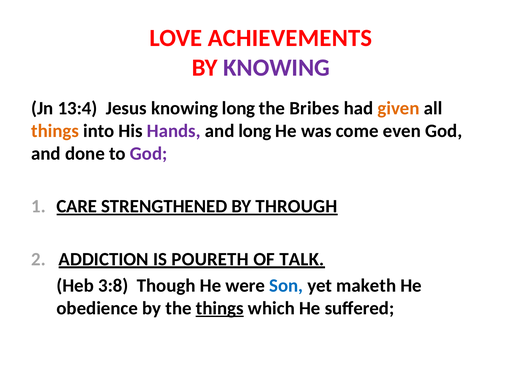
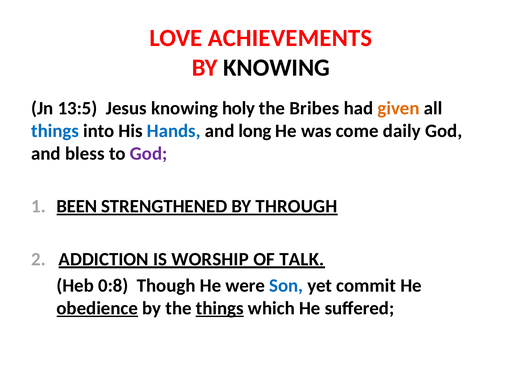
KNOWING colour: purple -> black (277, 68)
13:4: 13:4 -> 13:5 (78, 108)
knowing long: long -> holy (239, 108)
things colour: orange -> blue (55, 131)
Hands colour: purple -> blue (174, 131)
even: even -> daily (402, 131)
done: done -> bless (85, 153)
CARE: CARE -> BEEN (77, 206)
POURETH: POURETH -> WORSHIP (210, 259)
3:8: 3:8 -> 0:8 (113, 285)
maketh: maketh -> commit (366, 285)
obedience underline: none -> present (97, 308)
